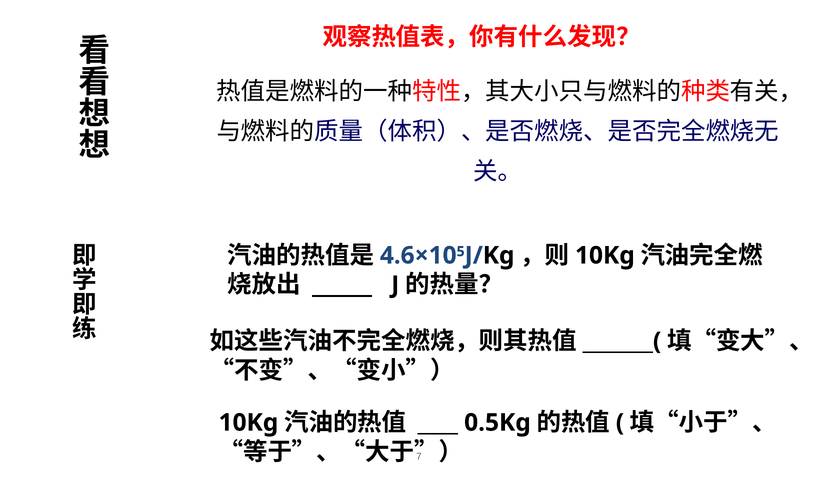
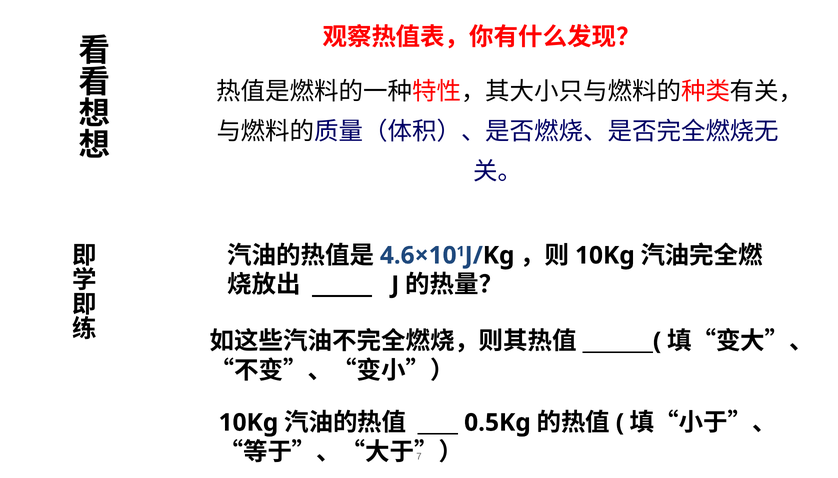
5: 5 -> 1 (461, 252)
